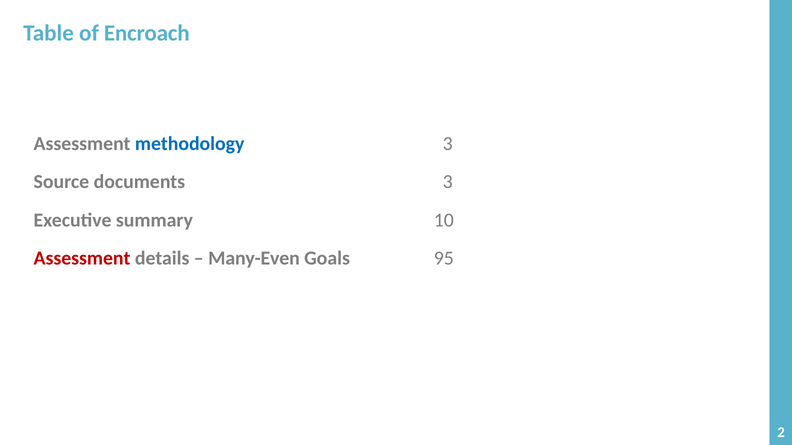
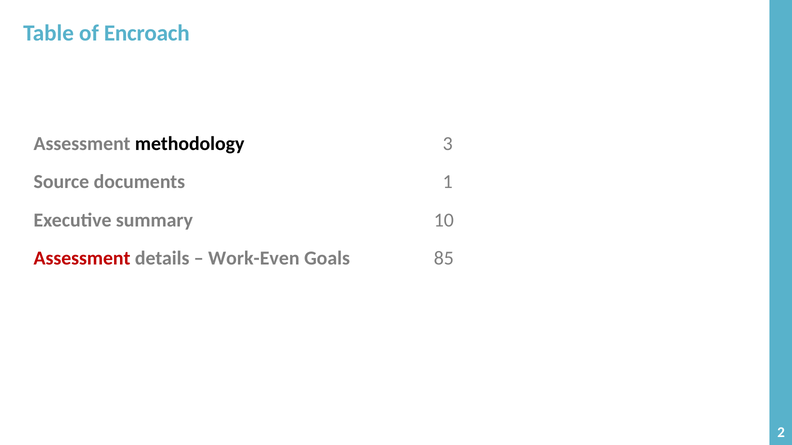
methodology colour: blue -> black (190, 144)
documents 3: 3 -> 1 (448, 182)
Many-Even: Many-Even -> Work-Even (254, 258)
95: 95 -> 85 (444, 258)
